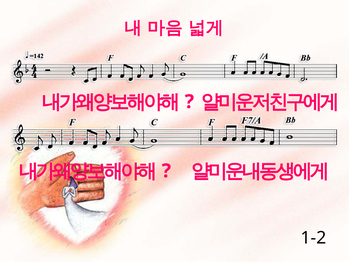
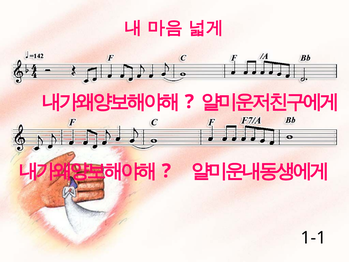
1-2: 1-2 -> 1-1 (313, 238)
